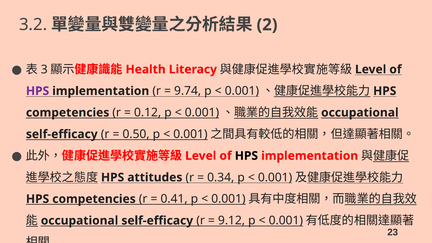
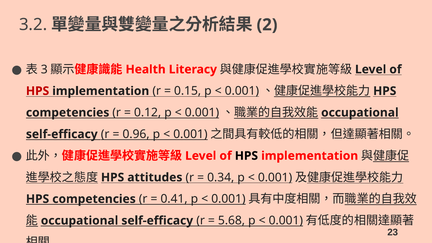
HPS colour: purple -> red (38, 91)
9.74: 9.74 -> 0.15 (188, 91)
0.50: 0.50 -> 0.96 (136, 134)
9.12: 9.12 -> 5.68 (232, 221)
